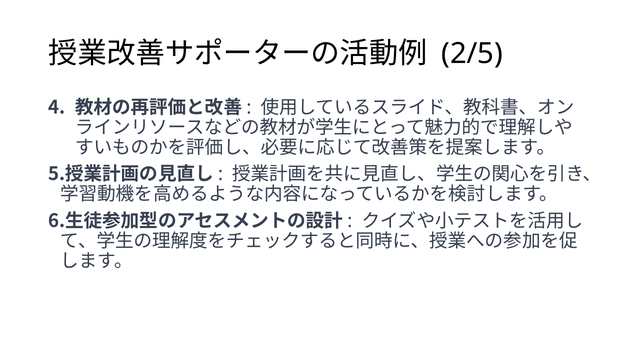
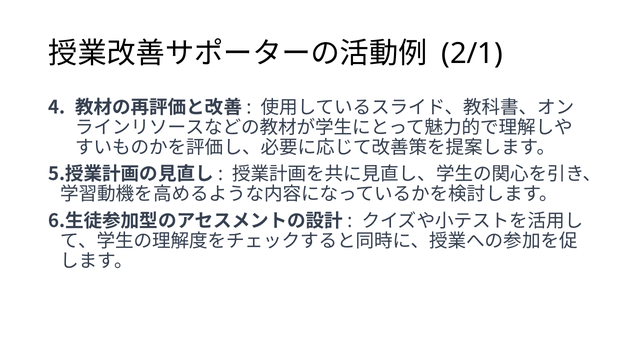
2/5: 2/5 -> 2/1 (472, 53)
